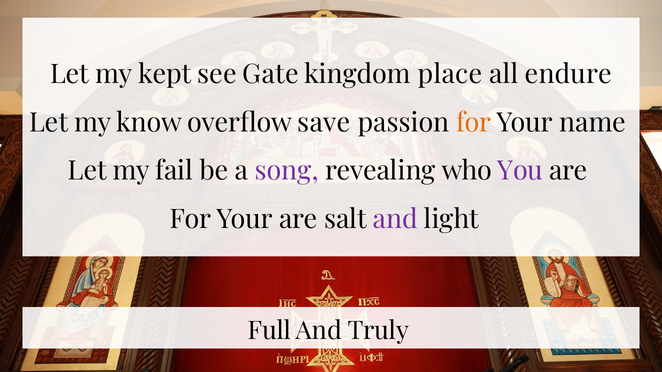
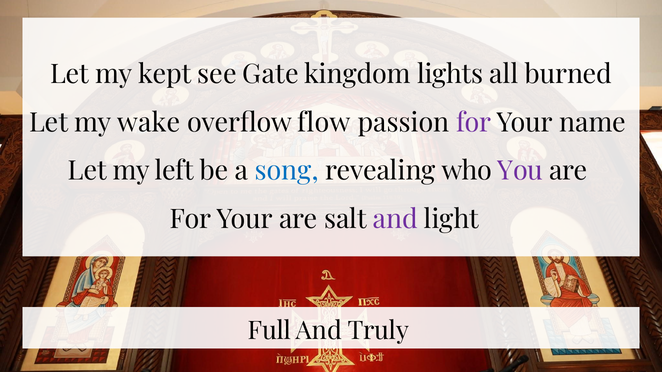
place: place -> lights (450, 74)
endure: endure -> burned (568, 74)
know: know -> wake (149, 123)
save: save -> flow (324, 123)
for colour: orange -> purple (474, 123)
fail: fail -> left (174, 171)
song colour: purple -> blue (287, 171)
